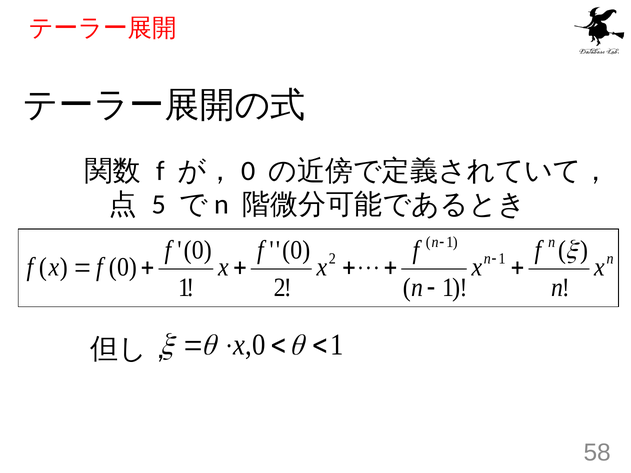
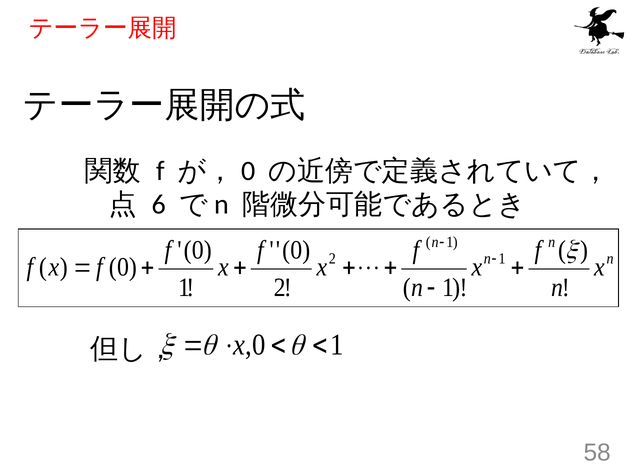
5: 5 -> 6 (159, 205)
